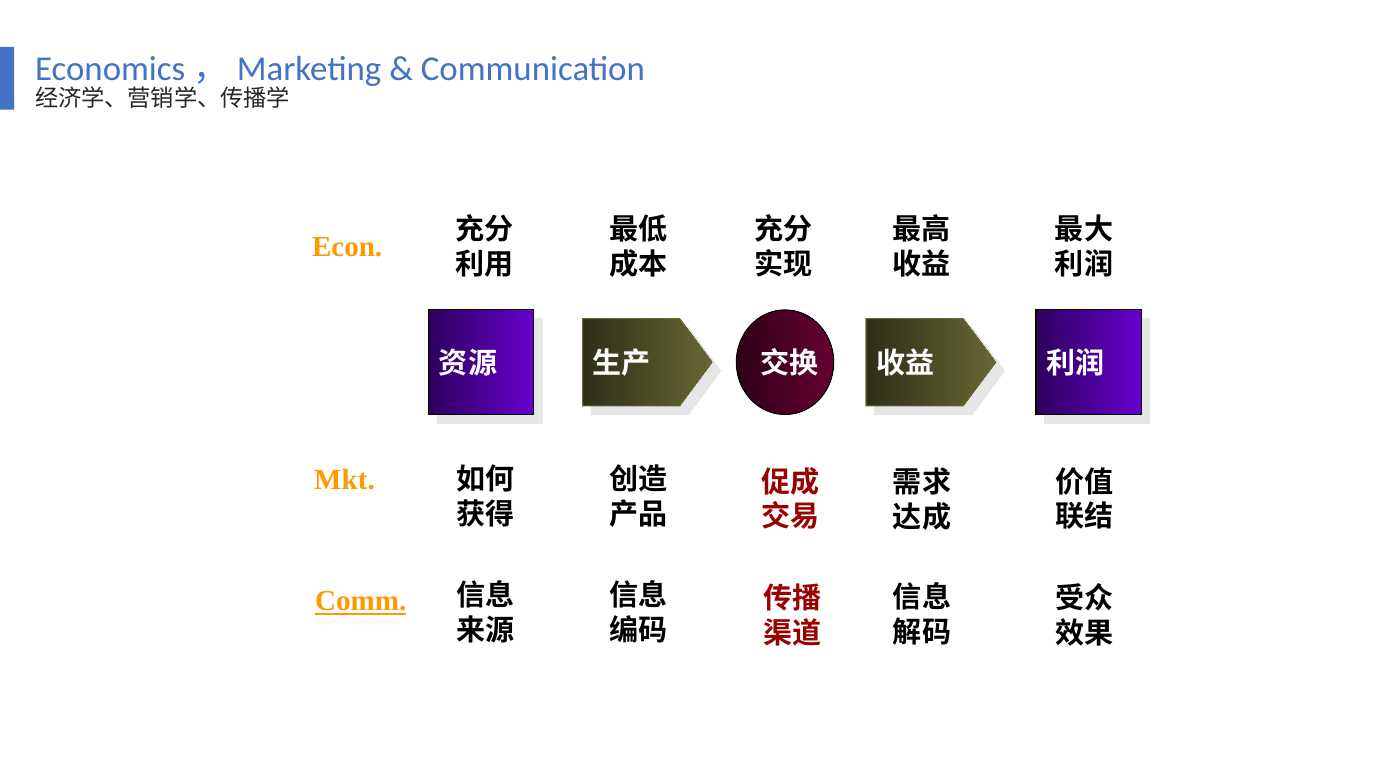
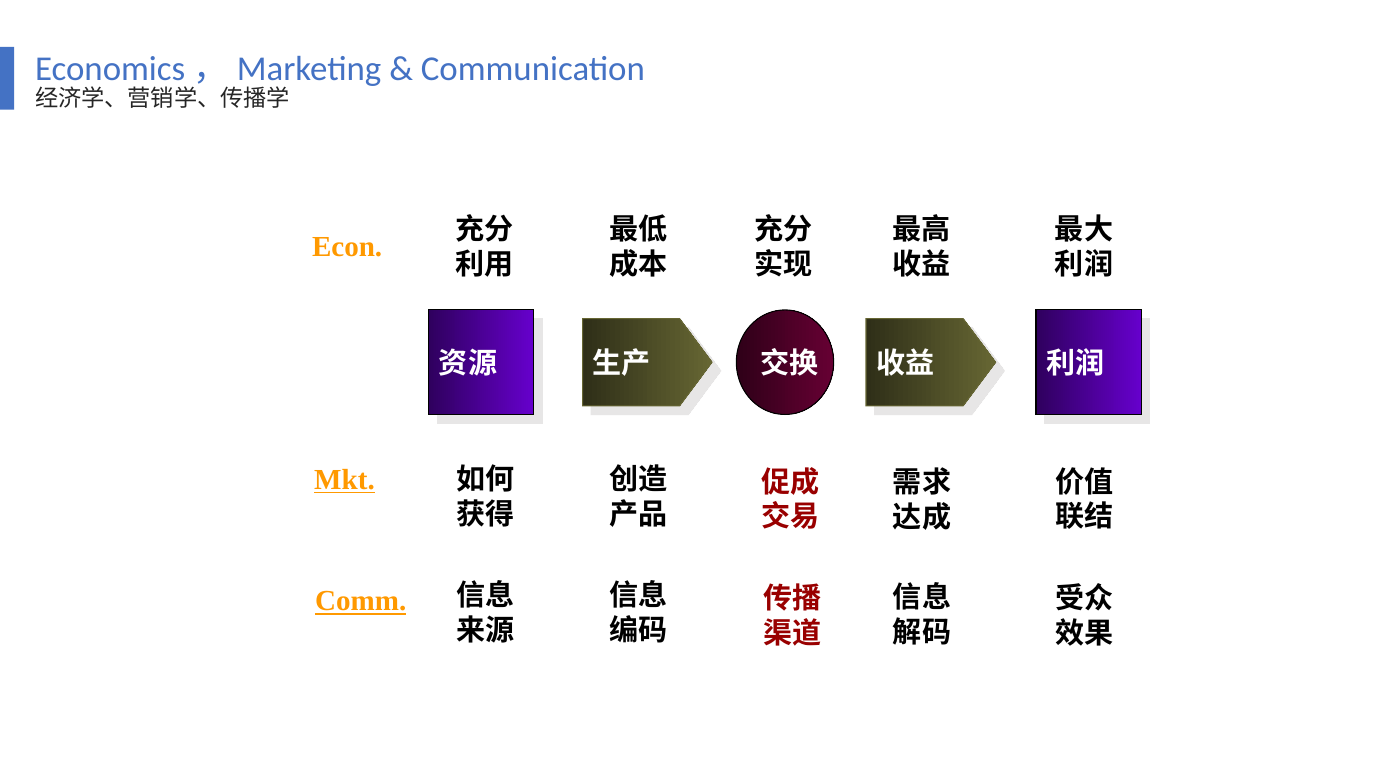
Mkt underline: none -> present (344, 480)
